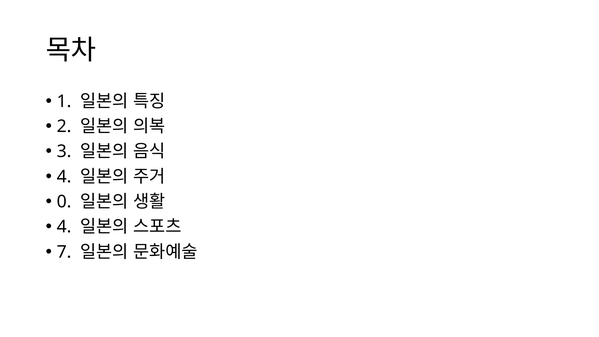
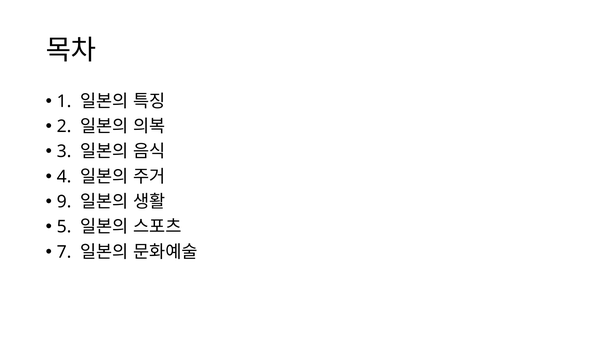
0: 0 -> 9 (64, 202)
4: 4 -> 5 (64, 227)
